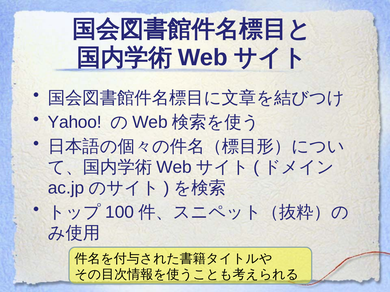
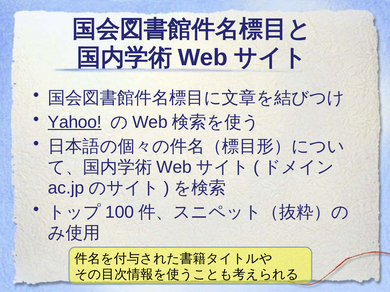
Yahoo underline: none -> present (75, 122)
